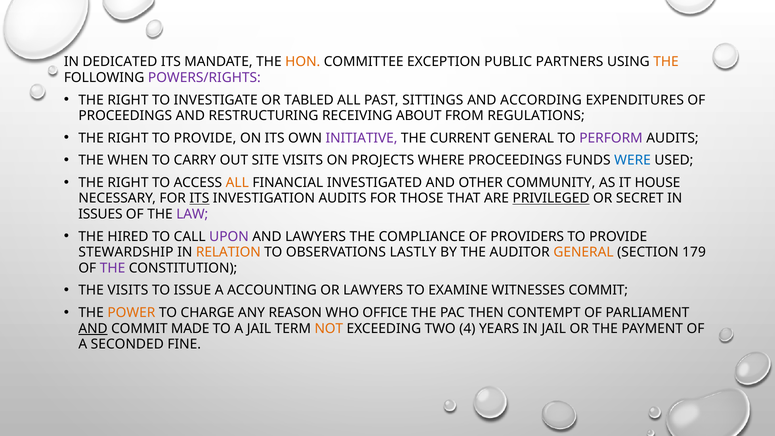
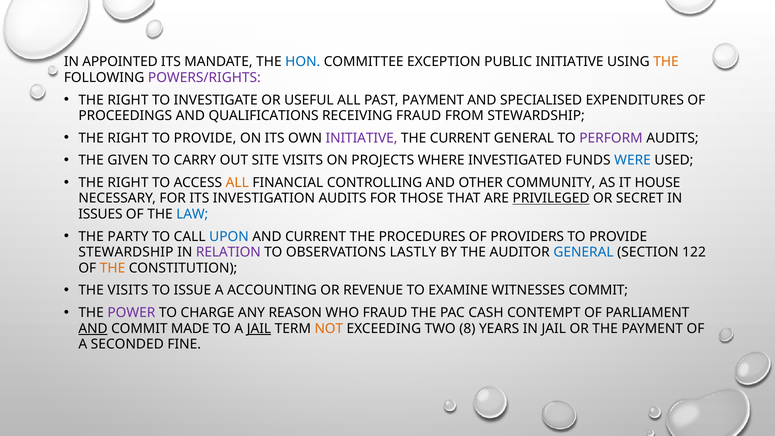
DEDICATED: DEDICATED -> APPOINTED (120, 62)
HON colour: orange -> blue (303, 62)
PUBLIC PARTNERS: PARTNERS -> INITIATIVE (570, 62)
TABLED: TABLED -> USEFUL (309, 100)
PAST SITTINGS: SITTINGS -> PAYMENT (433, 100)
ACCORDING: ACCORDING -> SPECIALISED (541, 100)
RESTRUCTURING: RESTRUCTURING -> QUALIFICATIONS (264, 116)
RECEIVING ABOUT: ABOUT -> FRAUD (419, 116)
FROM REGULATIONS: REGULATIONS -> STEWARDSHIP (536, 116)
WHEN: WHEN -> GIVEN (128, 160)
WHERE PROCEEDINGS: PROCEEDINGS -> INVESTIGATED (515, 160)
INVESTIGATED: INVESTIGATED -> CONTROLLING (375, 183)
ITS underline: present -> none (199, 198)
LAW colour: purple -> blue (192, 214)
HIRED: HIRED -> PARTY (128, 236)
UPON colour: purple -> blue (229, 236)
AND LAWYERS: LAWYERS -> CURRENT (316, 236)
COMPLIANCE: COMPLIANCE -> PROCEDURES (422, 236)
RELATION colour: orange -> purple (228, 252)
GENERAL colour: orange -> blue (584, 252)
179: 179 -> 122 (694, 252)
THE colour: purple -> orange (113, 268)
OR LAWYERS: LAWYERS -> REVENUE (373, 290)
POWER colour: orange -> purple (131, 313)
WHO OFFICE: OFFICE -> FRAUD (385, 313)
THEN: THEN -> CASH (486, 313)
JAIL underline: none -> present (259, 328)
4: 4 -> 8 (467, 328)
